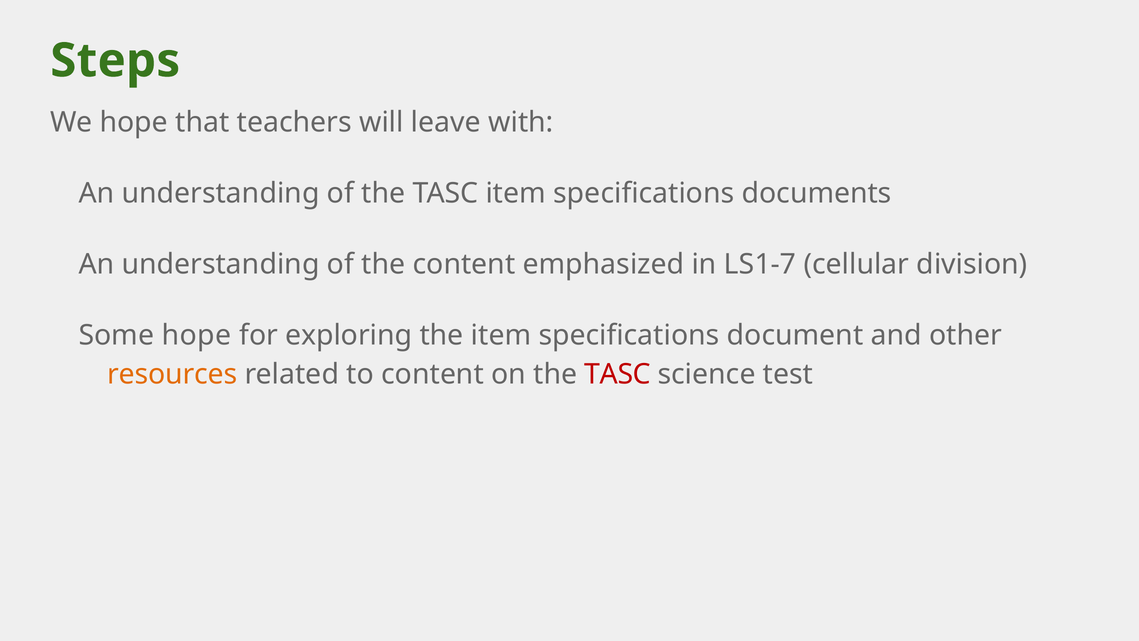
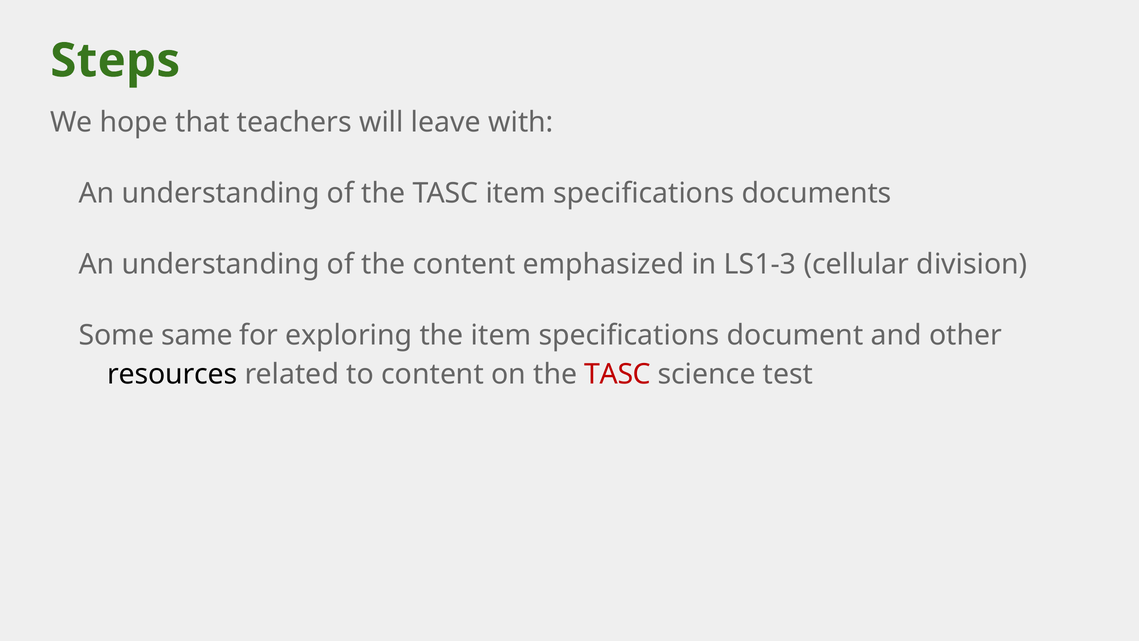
LS1-7: LS1-7 -> LS1-3 (760, 264)
Some hope: hope -> same (197, 335)
resources colour: orange -> black (172, 374)
